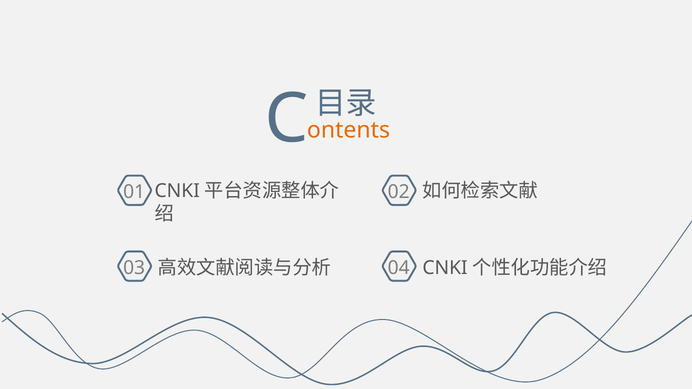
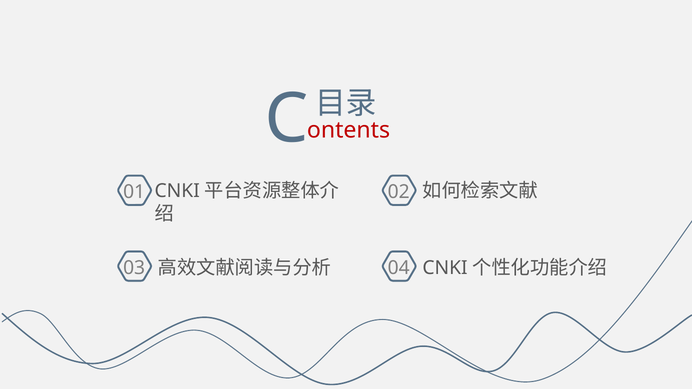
ontents colour: orange -> red (349, 130)
